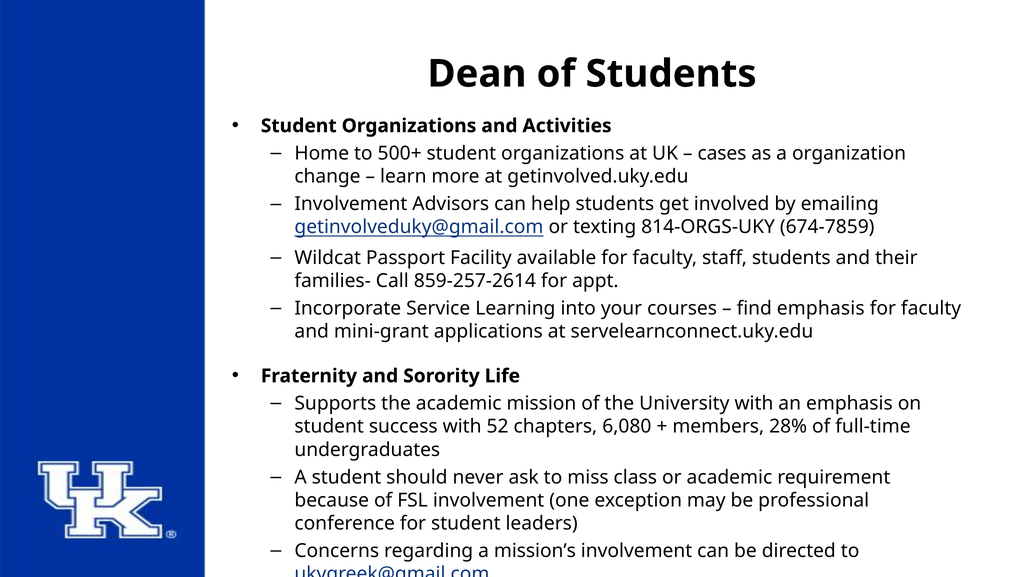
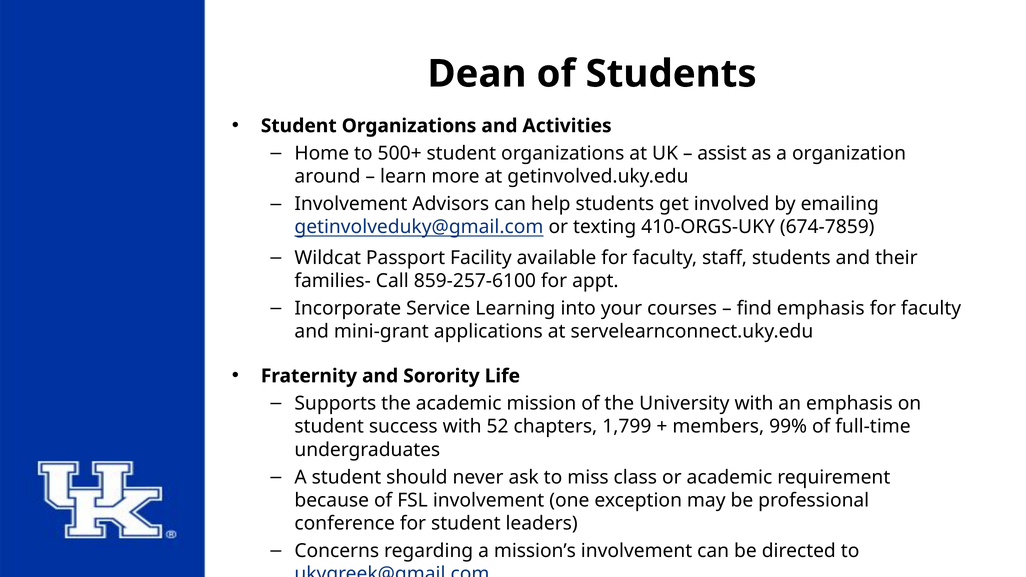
cases: cases -> assist (722, 153)
change: change -> around (327, 177)
814-ORGS-UKY: 814-ORGS-UKY -> 410-ORGS-UKY (708, 227)
859-257-2614: 859-257-2614 -> 859-257-6100 (475, 281)
6,080: 6,080 -> 1,799 (627, 427)
28%: 28% -> 99% (788, 427)
